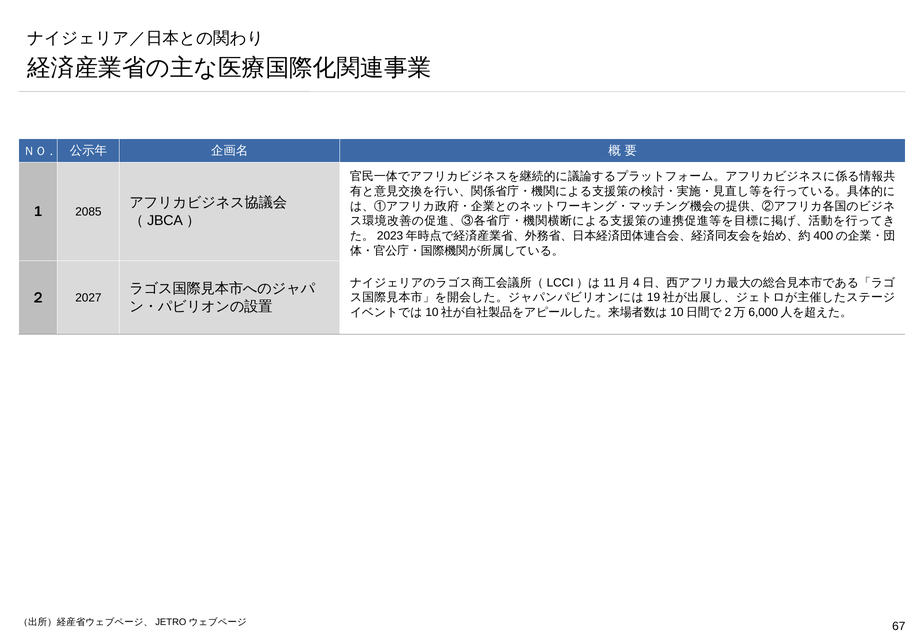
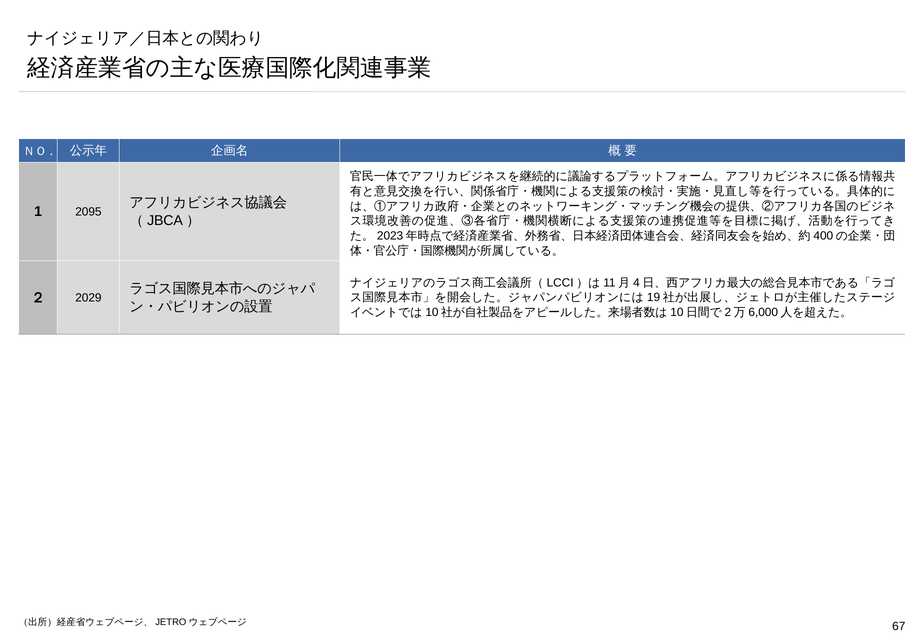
2085: 2085 -> 2095 (88, 212)
2027: 2027 -> 2029 (88, 298)
